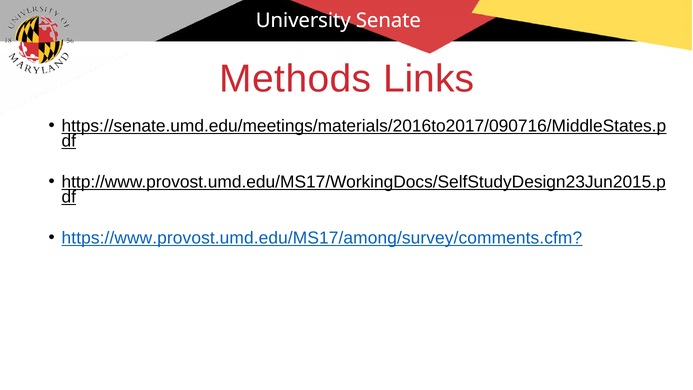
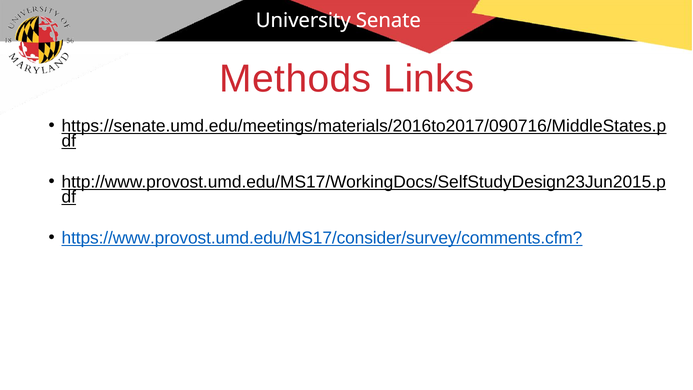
https://www.provost.umd.edu/MS17/among/survey/comments.cfm: https://www.provost.umd.edu/MS17/among/survey/comments.cfm -> https://www.provost.umd.edu/MS17/consider/survey/comments.cfm (322, 238)
